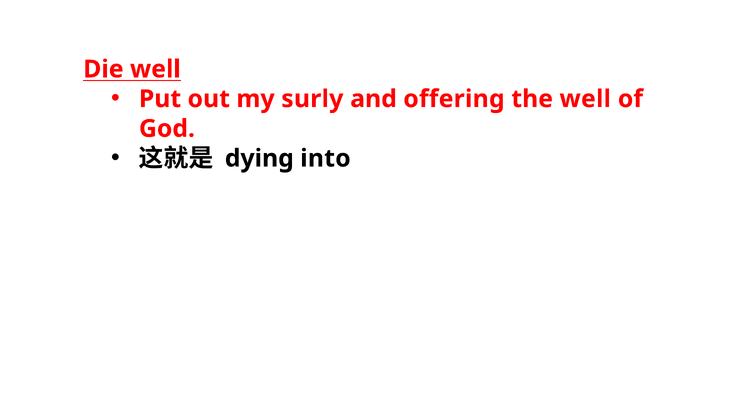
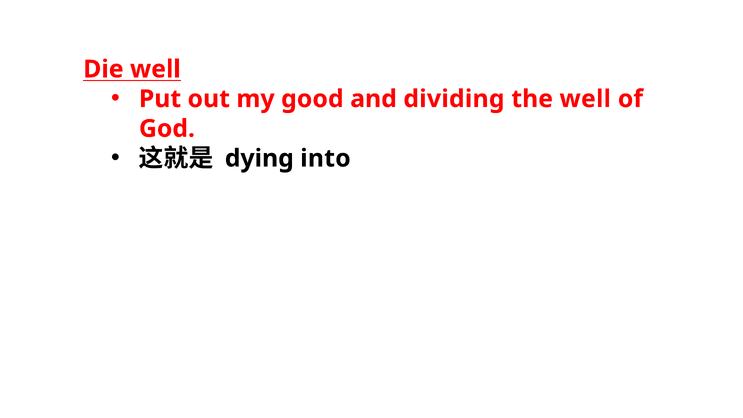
surly: surly -> good (312, 99)
offering: offering -> dividing (454, 99)
